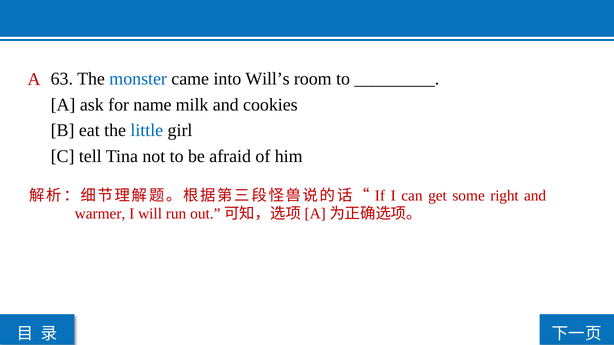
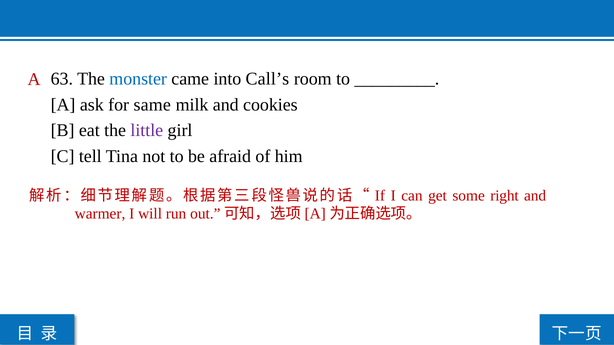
Will’s: Will’s -> Call’s (267, 79)
name: name -> same (152, 105)
little colour: blue -> purple (147, 131)
